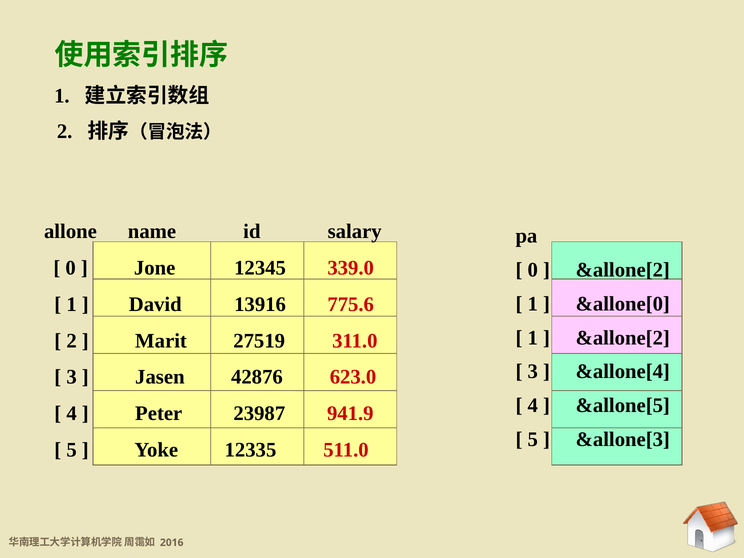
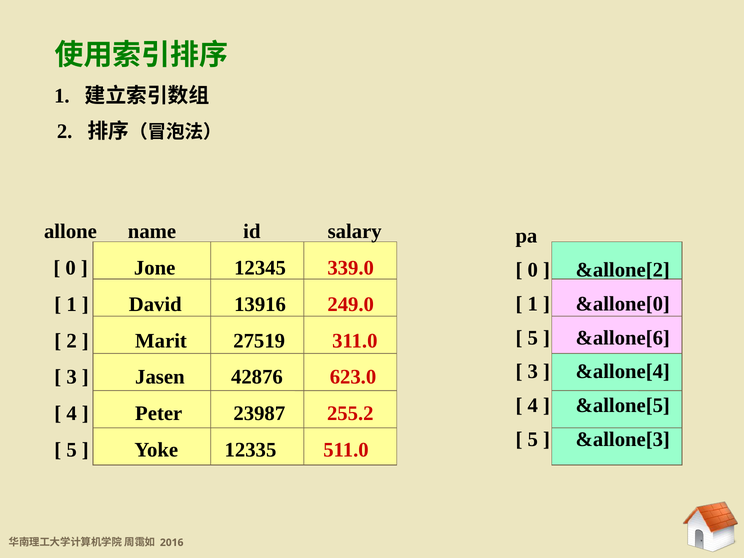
775.6: 775.6 -> 249.0 (351, 304)
1: 1 -> 5 (533, 338)
&allone[2: &allone[2 -> &allone[6 (623, 338)
941.9: 941.9 -> 255.2 (350, 413)
